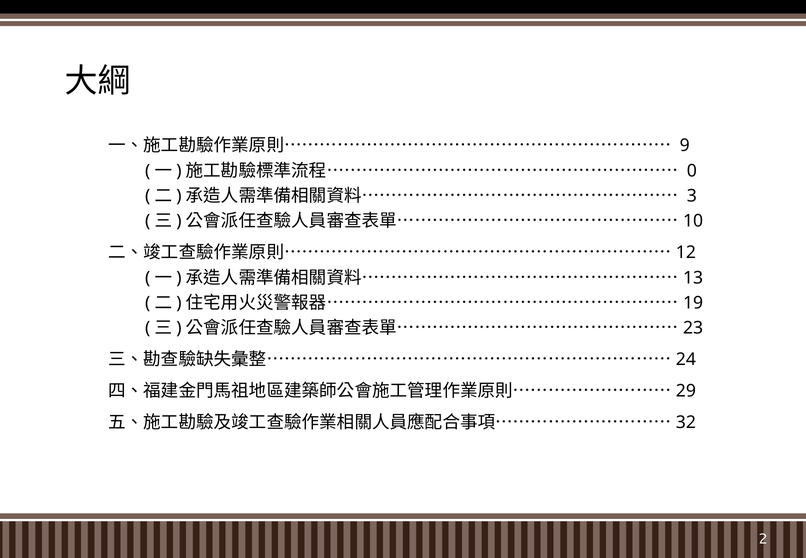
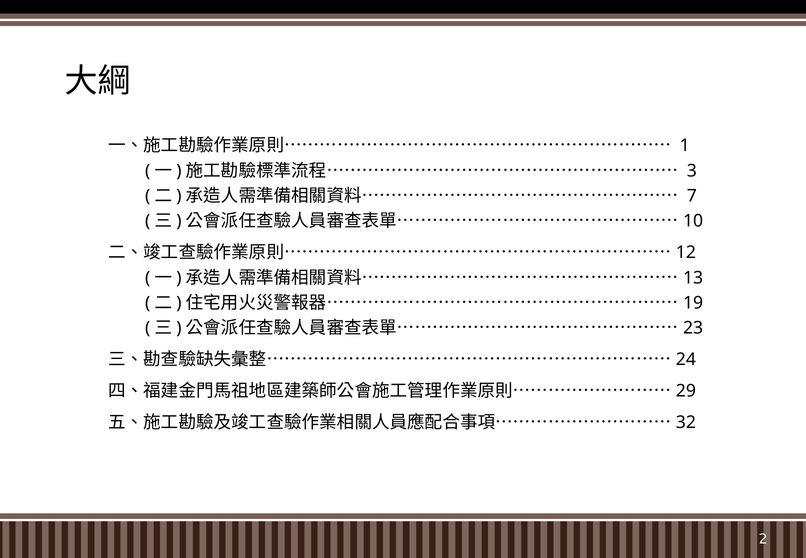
9: 9 -> 1 (685, 146)
0: 0 -> 3 (692, 171)
3: 3 -> 7 (692, 196)
